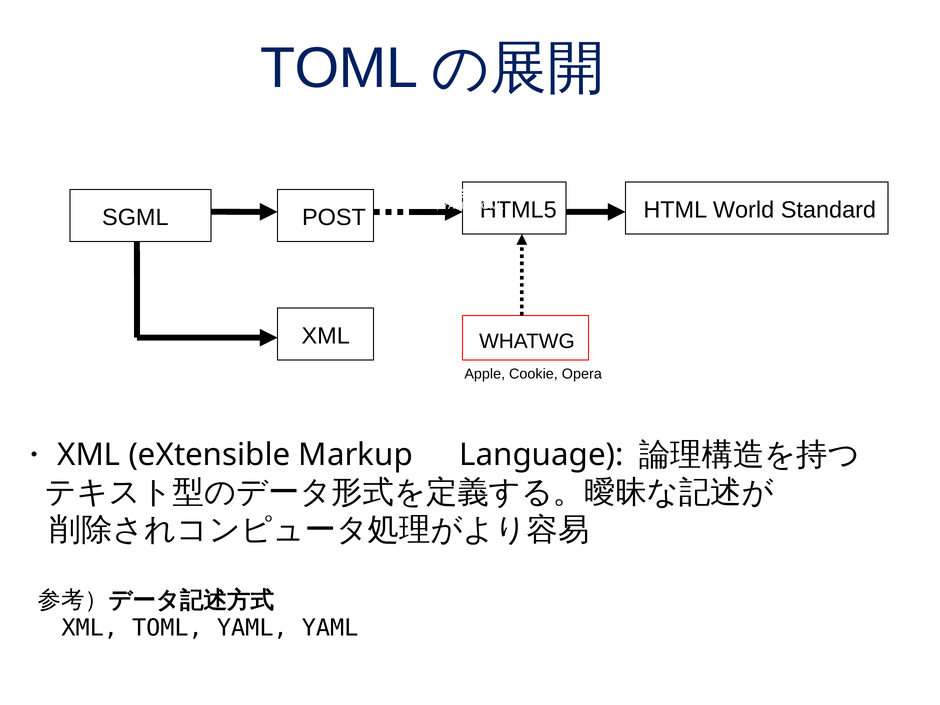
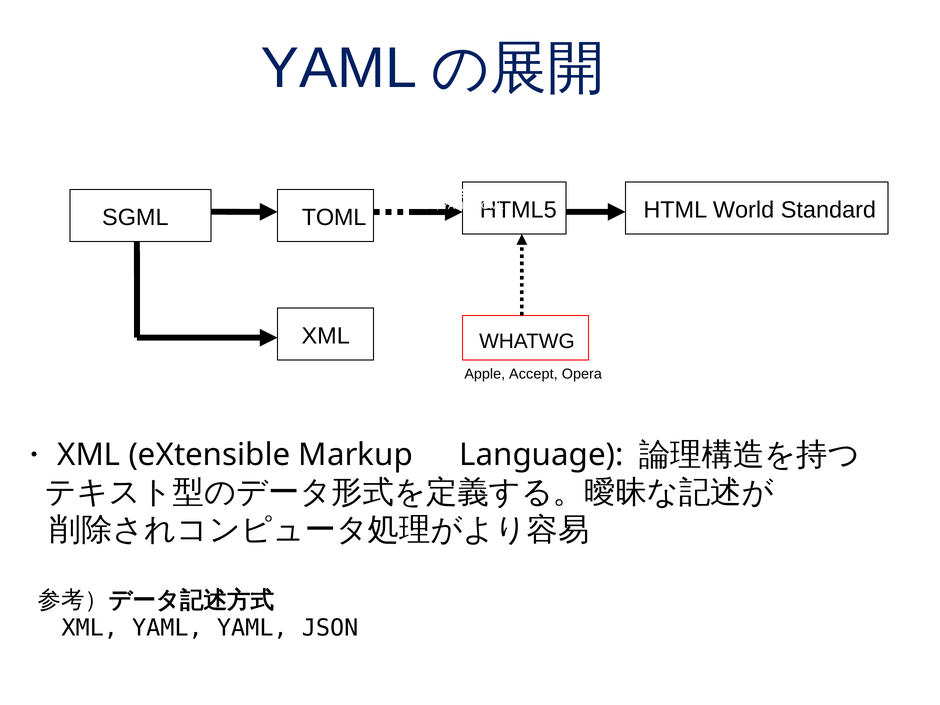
TOML: TOML -> YAML (339, 68)
SGML POST: POST -> TOML (334, 217)
Cookie: Cookie -> Accept (533, 374)
XML TOML: TOML -> YAML (167, 628)
YAML YAML: YAML -> JSON (330, 628)
